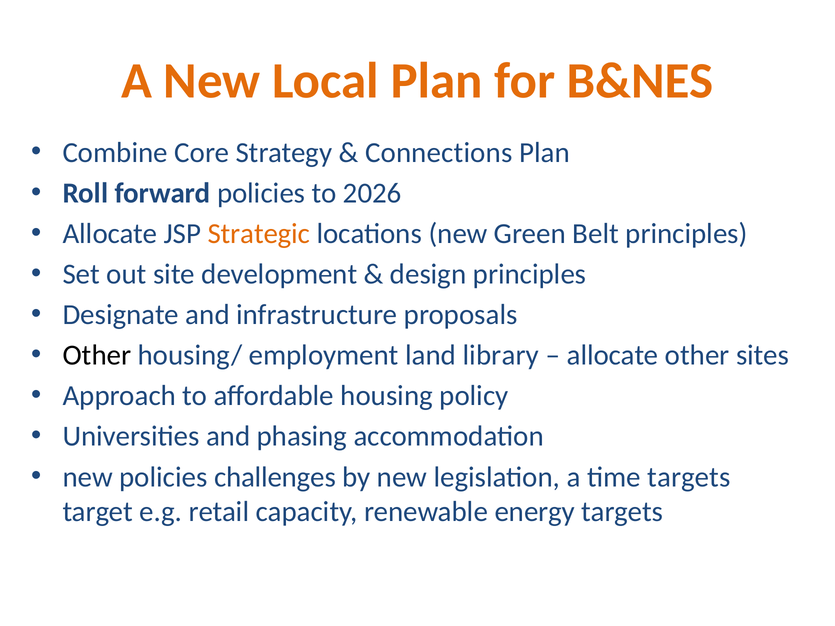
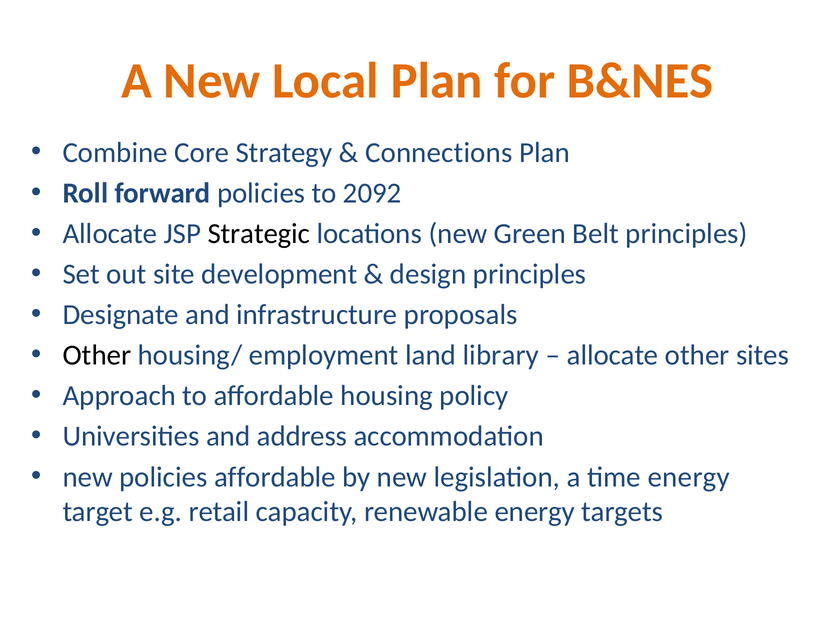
2026: 2026 -> 2092 (372, 193)
Strategic colour: orange -> black (259, 234)
phasing: phasing -> address (302, 437)
policies challenges: challenges -> affordable (275, 477)
time targets: targets -> energy (689, 477)
